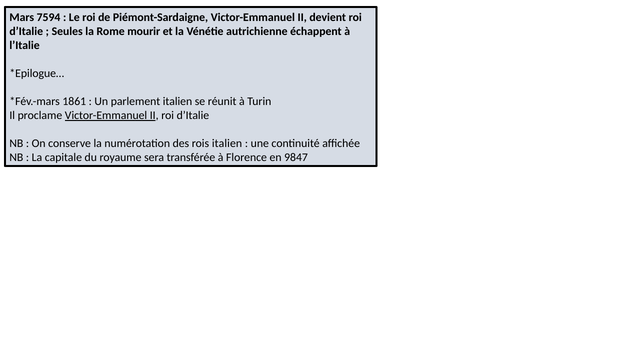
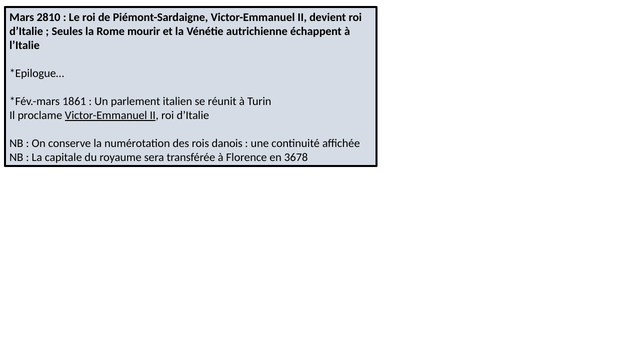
7594: 7594 -> 2810 (49, 17)
rois italien: italien -> danois (227, 144)
9847: 9847 -> 3678 (296, 158)
